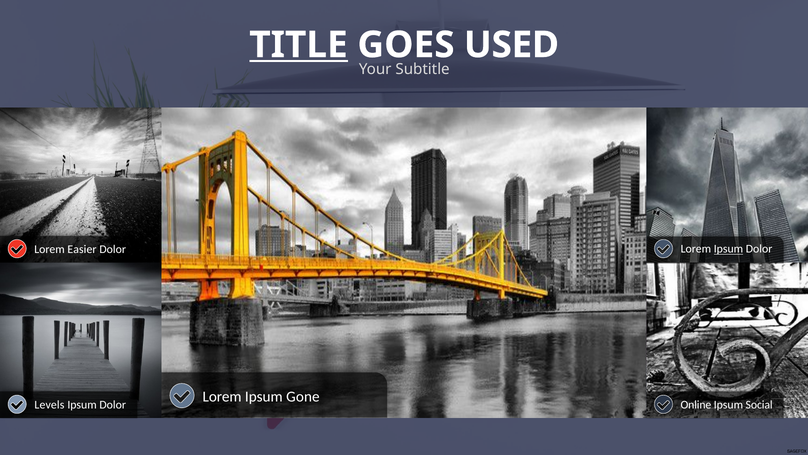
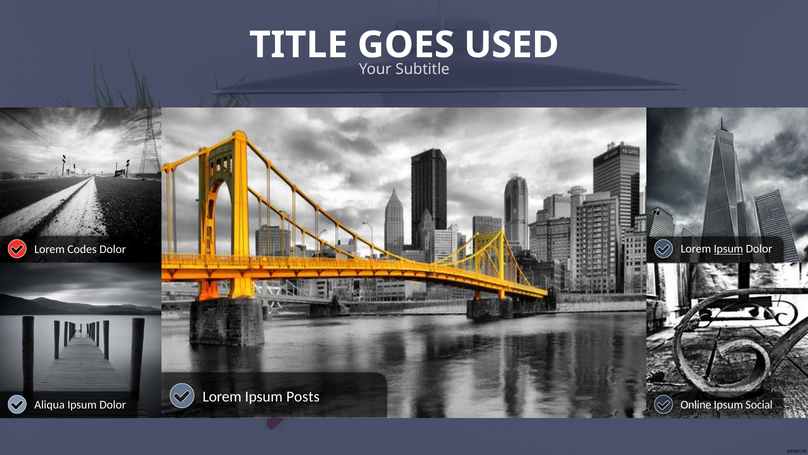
TITLE underline: present -> none (299, 45)
Easier: Easier -> Codes (82, 249)
Gone: Gone -> Posts (303, 396)
Levels: Levels -> Aliqua (49, 404)
